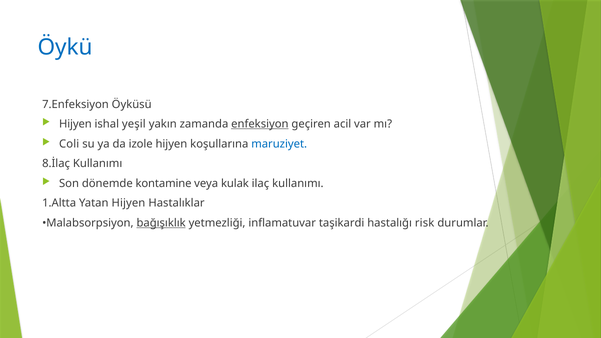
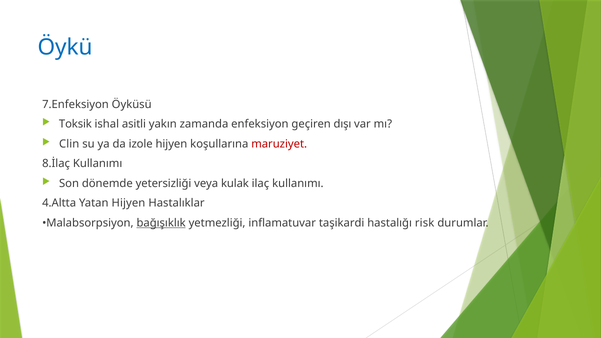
Hijyen: Hijyen -> Toksik (75, 124)
yeşil: yeşil -> asitli (134, 124)
enfeksiyon underline: present -> none (260, 124)
acil: acil -> dışı (342, 124)
Coli: Coli -> Clin (69, 144)
maruziyet colour: blue -> red (279, 144)
kontamine: kontamine -> yetersizliği (164, 183)
1.Altta: 1.Altta -> 4.Altta (59, 203)
